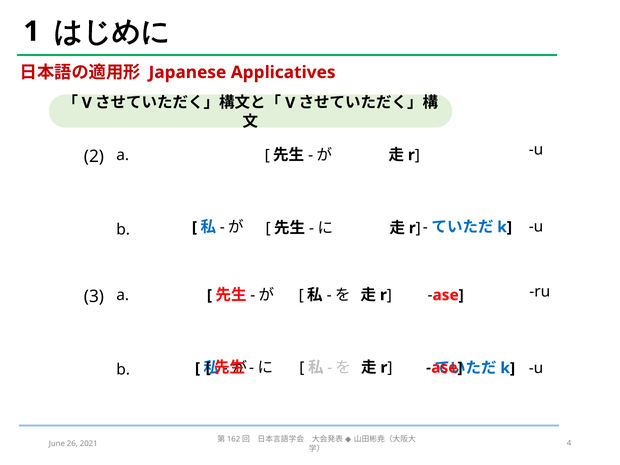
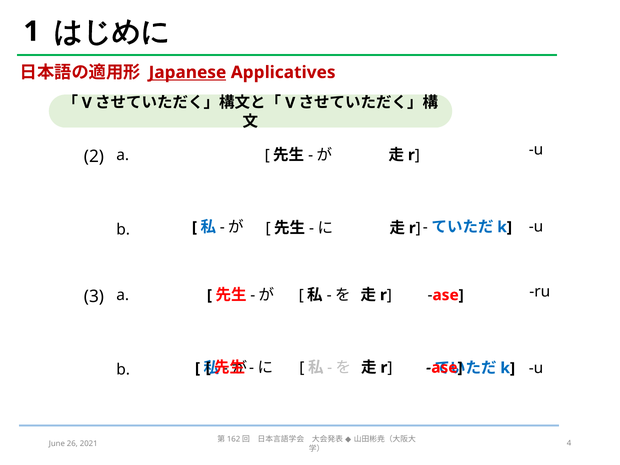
Japanese underline: none -> present (187, 72)
